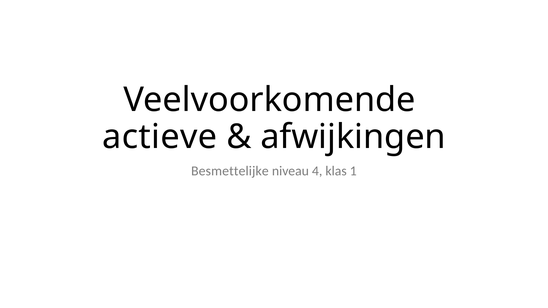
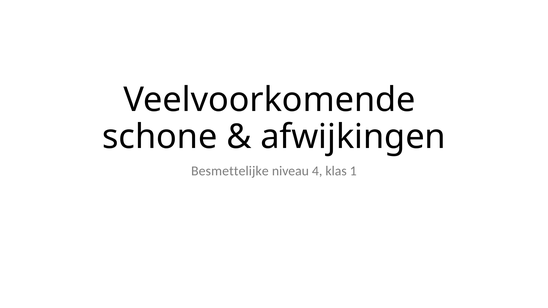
actieve: actieve -> schone (160, 137)
